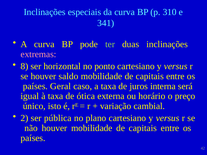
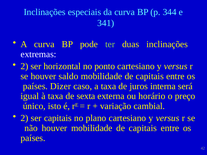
310: 310 -> 344 (170, 12)
extremas colour: pink -> white (38, 54)
8: 8 -> 2 (24, 66)
Geral: Geral -> Dizer (61, 86)
ótica: ótica -> sexta (86, 96)
ser pública: pública -> capitais (58, 118)
